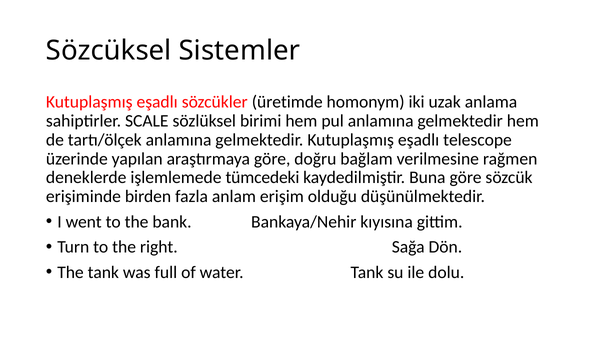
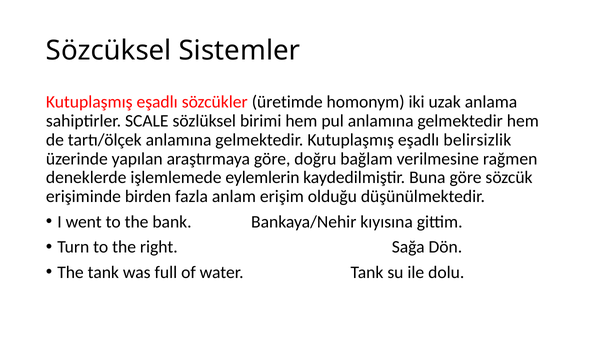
telescope: telescope -> belirsizlik (477, 140)
tümcedeki: tümcedeki -> eylemlerin (262, 178)
